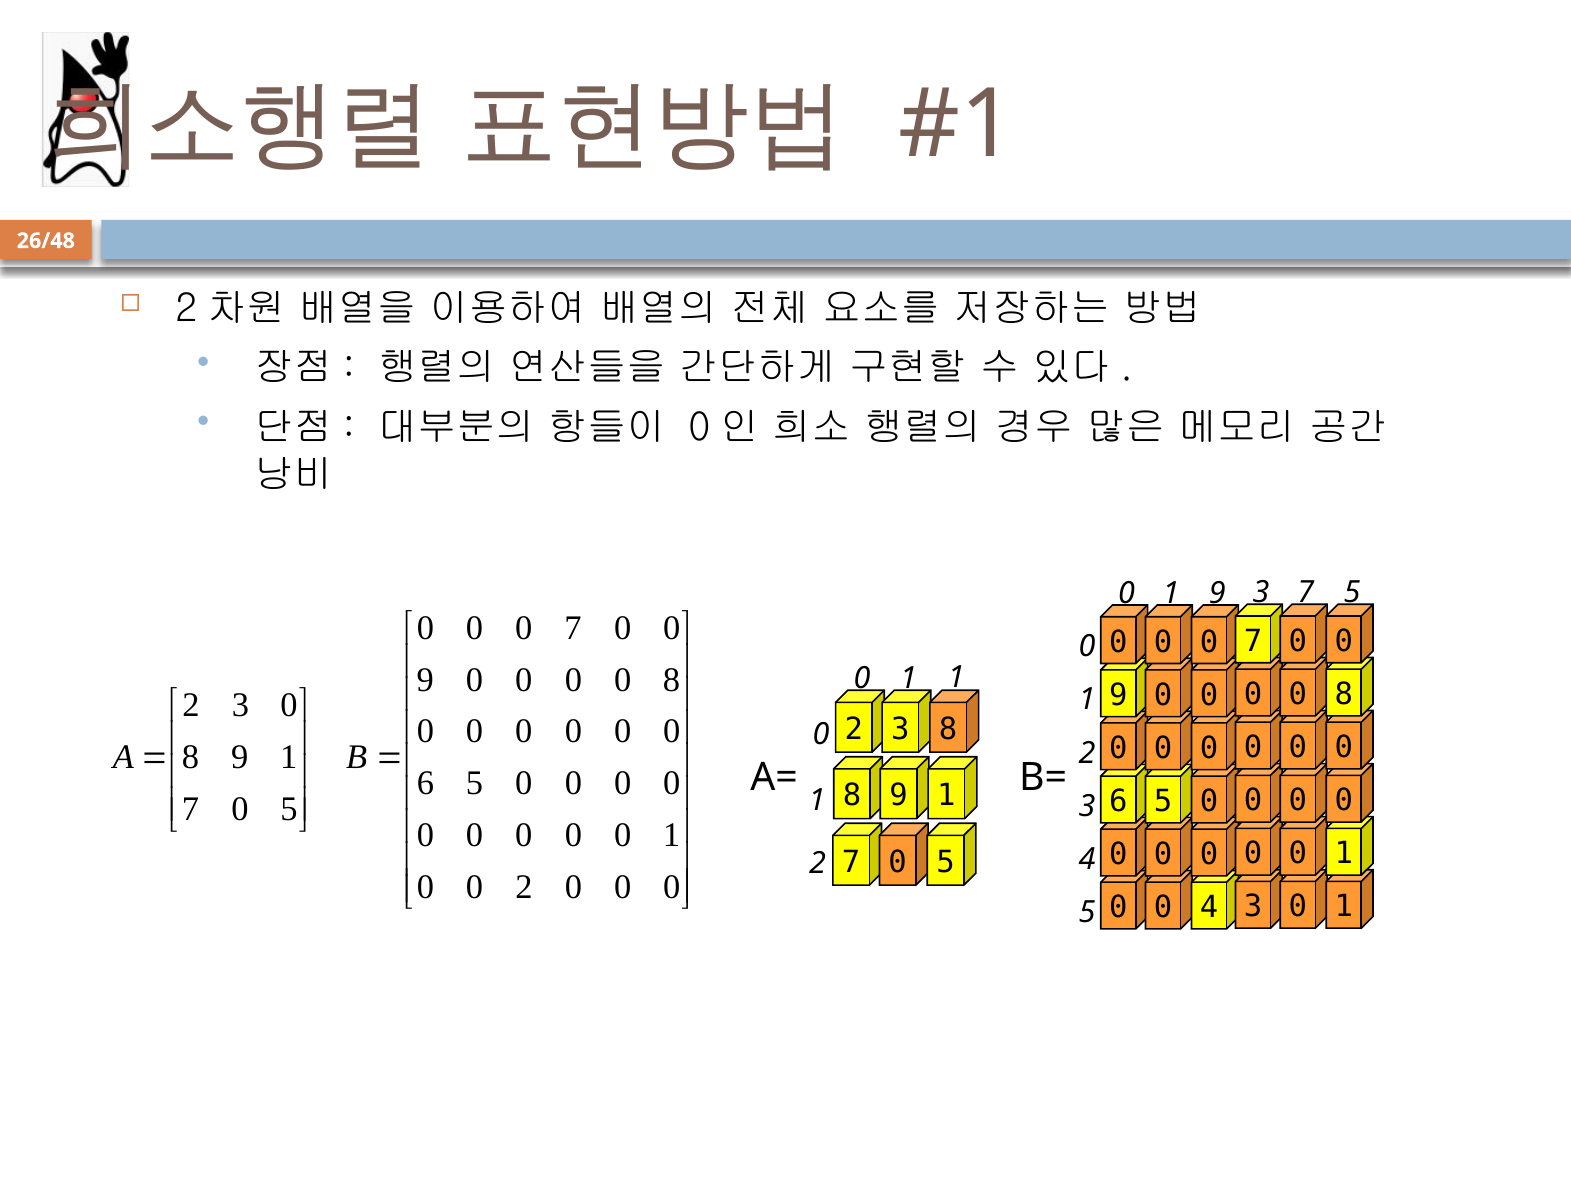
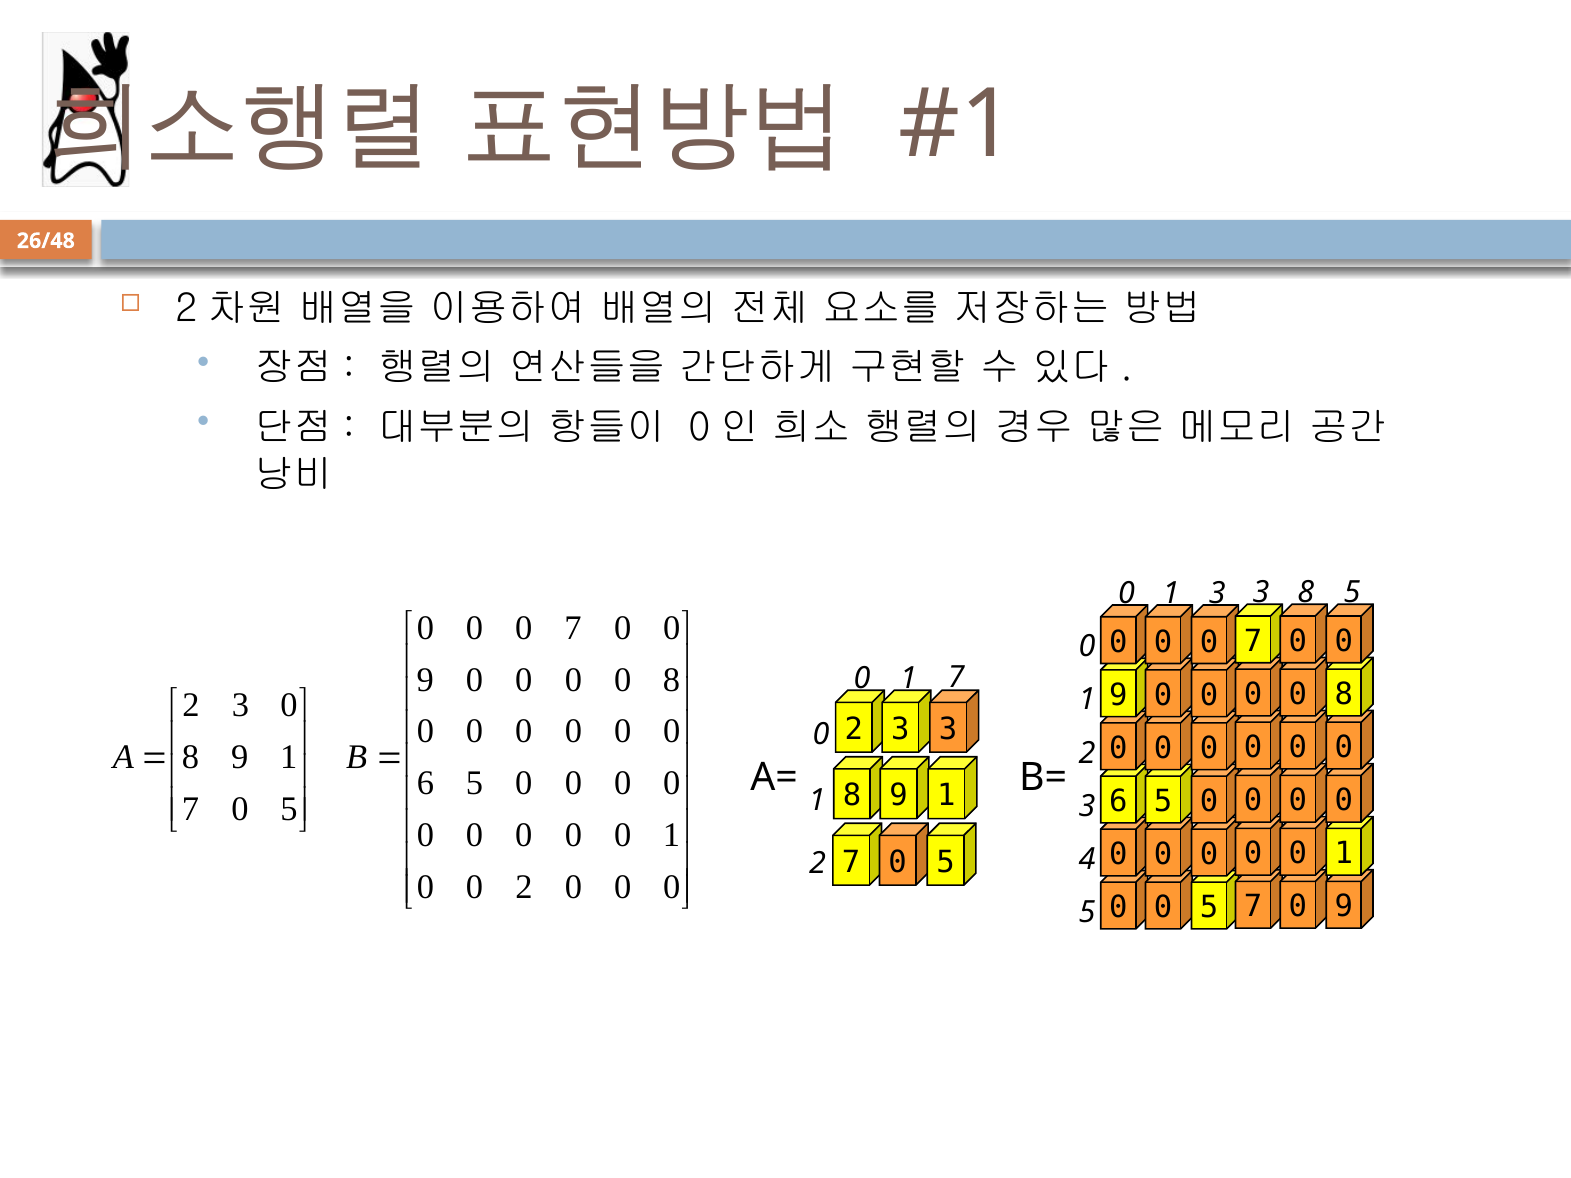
3 7: 7 -> 8 (1306, 593)
0 1 9: 9 -> 3 (1217, 594)
1 1: 1 -> 7 (956, 678)
3 8: 8 -> 3 (948, 730)
4: 4 -> 5 (1209, 908)
5 3: 3 -> 7 (1253, 907)
1: 1 -> 9 (1344, 907)
